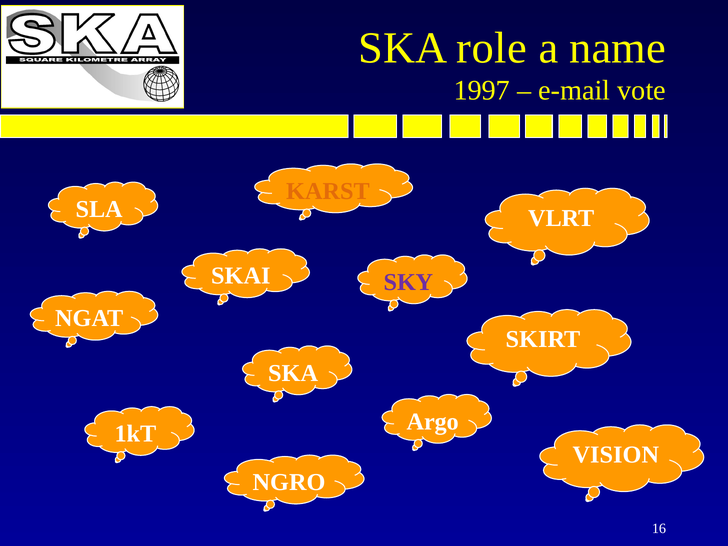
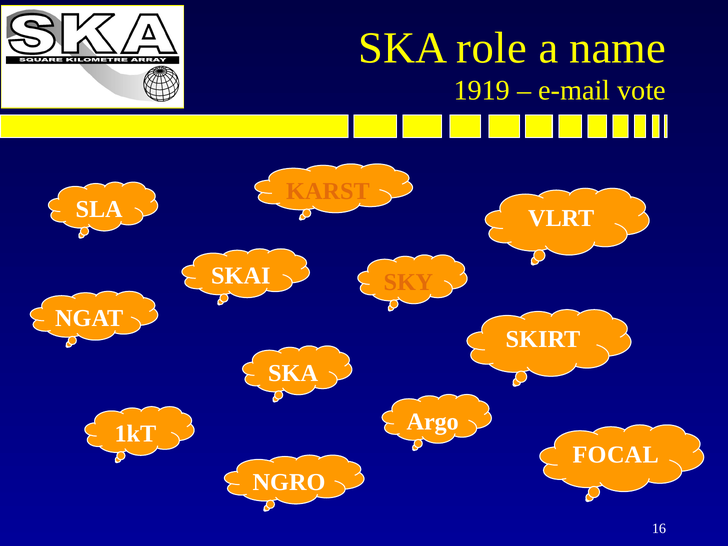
1997: 1997 -> 1919 (482, 91)
SKY colour: purple -> orange (409, 282)
VISION: VISION -> FOCAL (616, 455)
